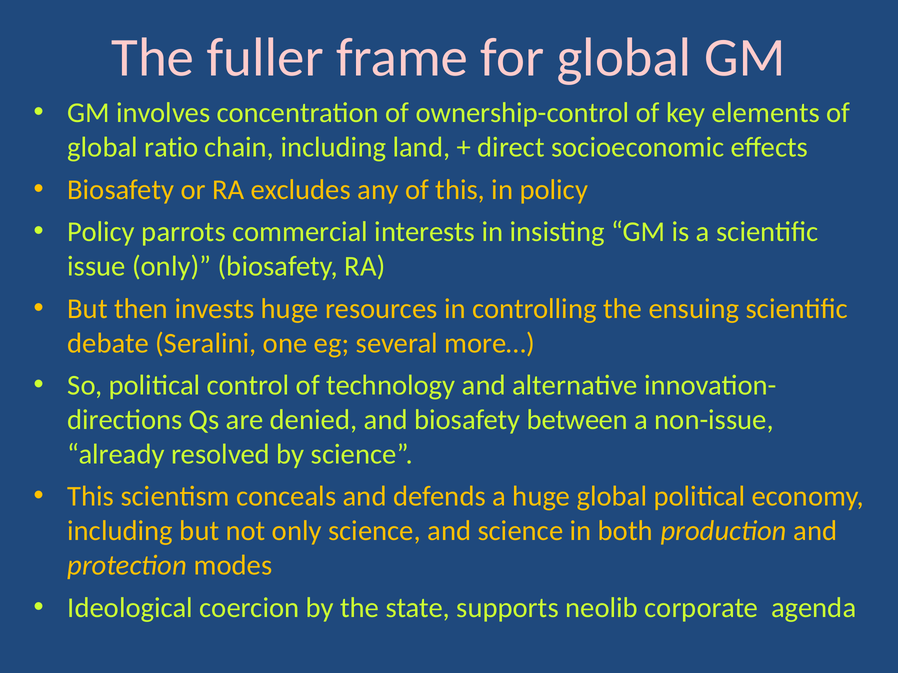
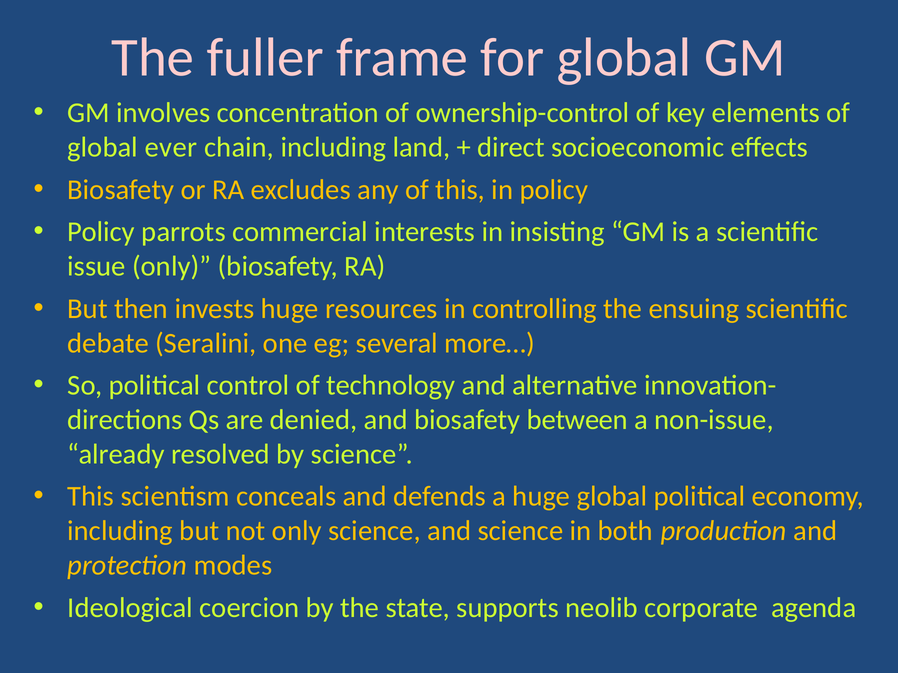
ratio: ratio -> ever (171, 147)
